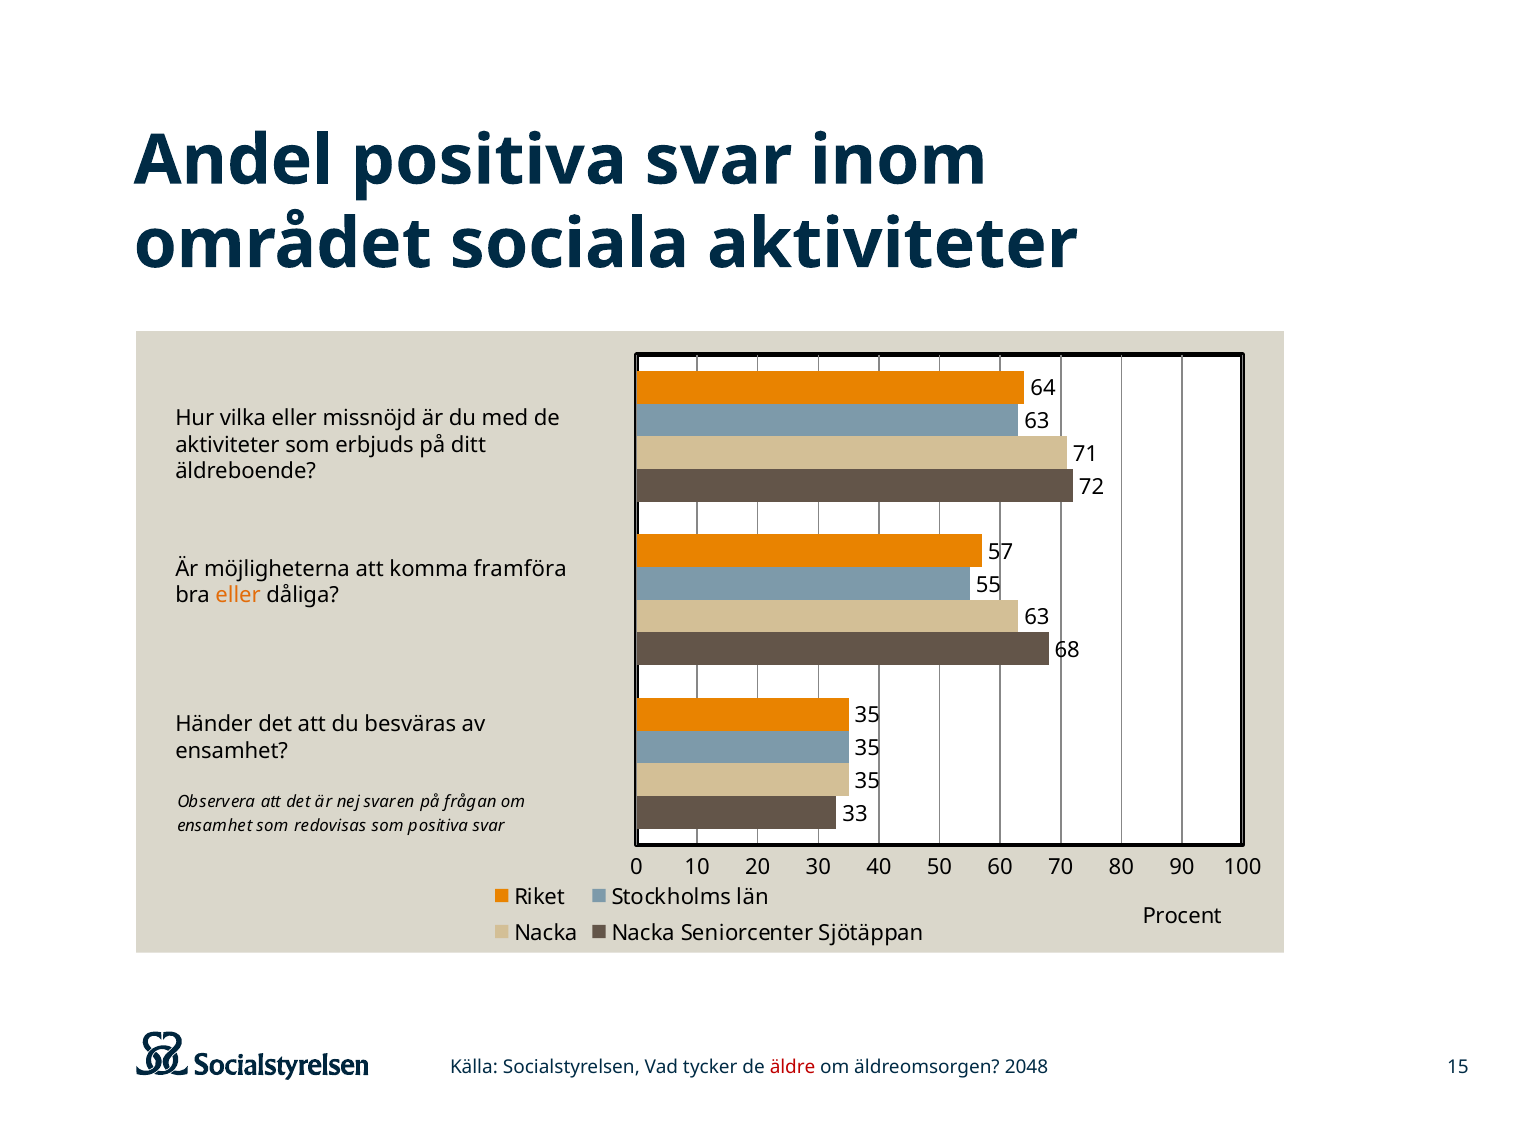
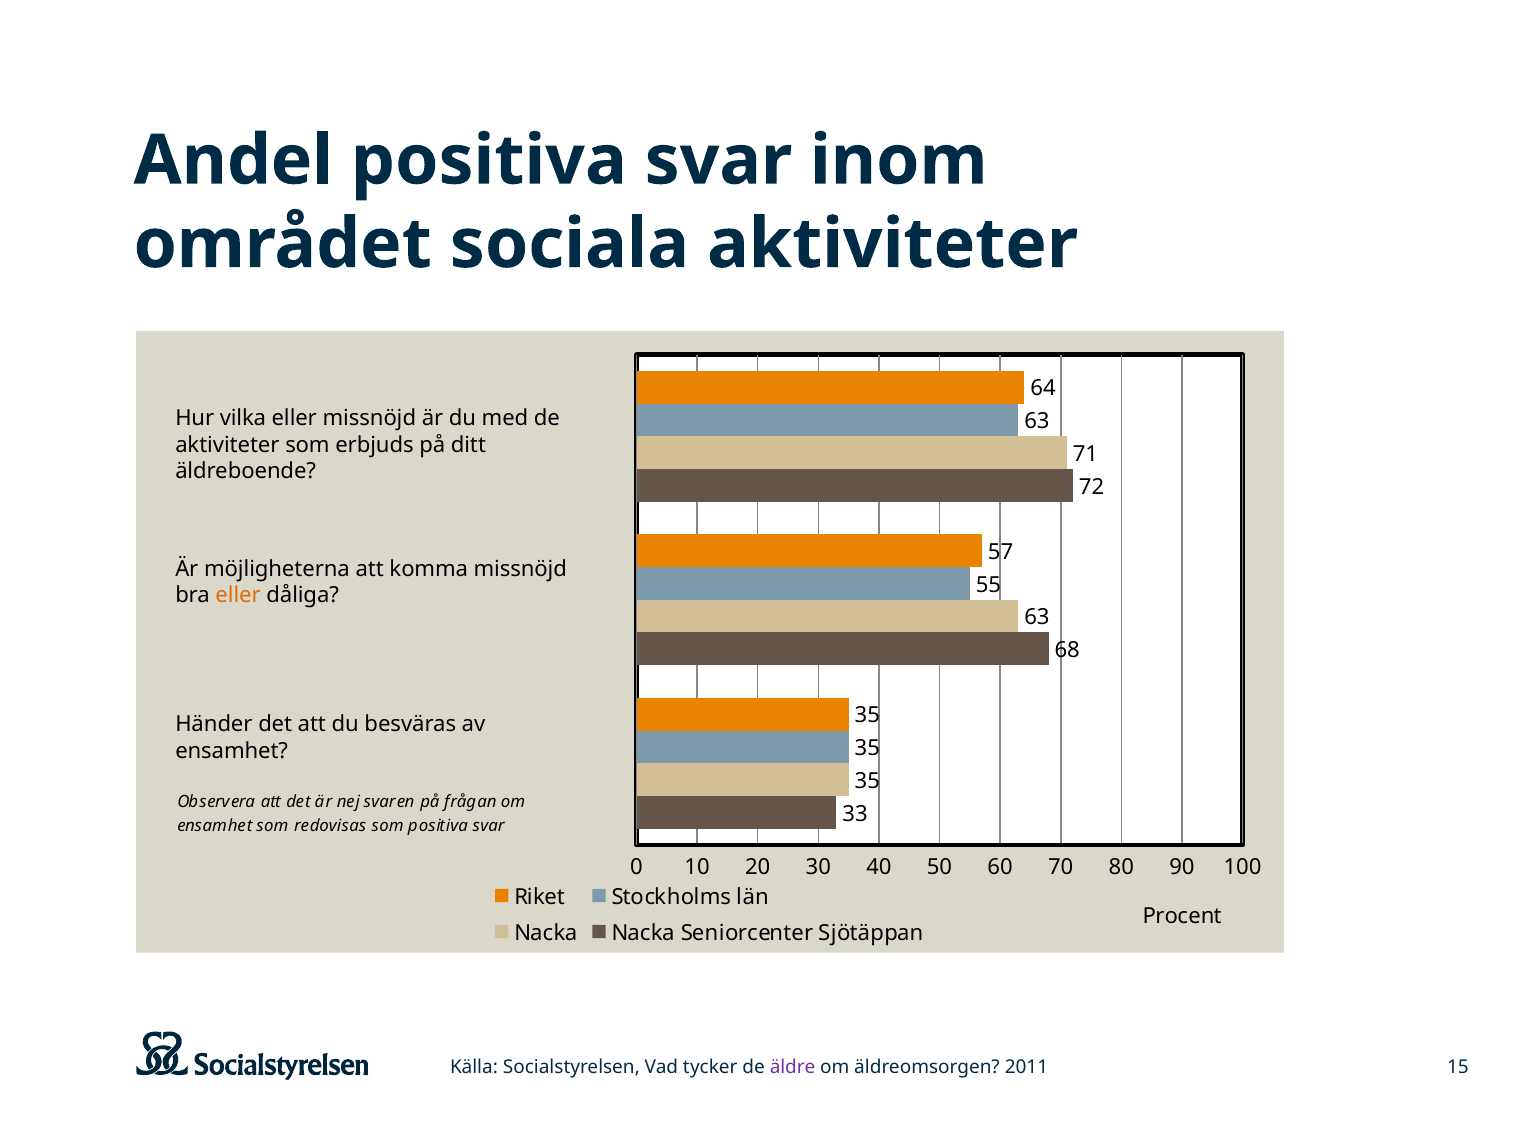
komma framföra: framföra -> missnöjd (520, 569)
äldre colour: red -> purple (793, 1068)
2048: 2048 -> 2011 (1027, 1068)
